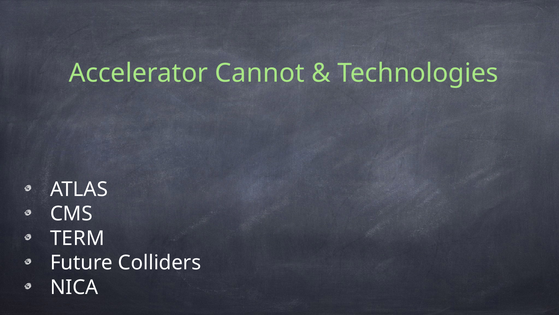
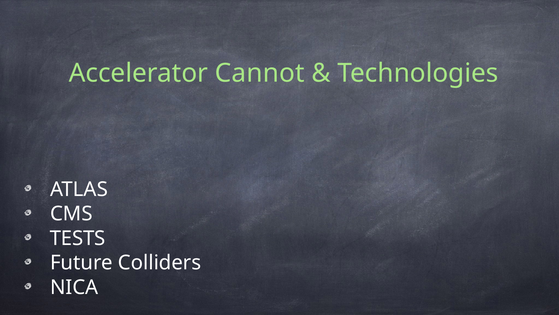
TERM: TERM -> TESTS (78, 238)
